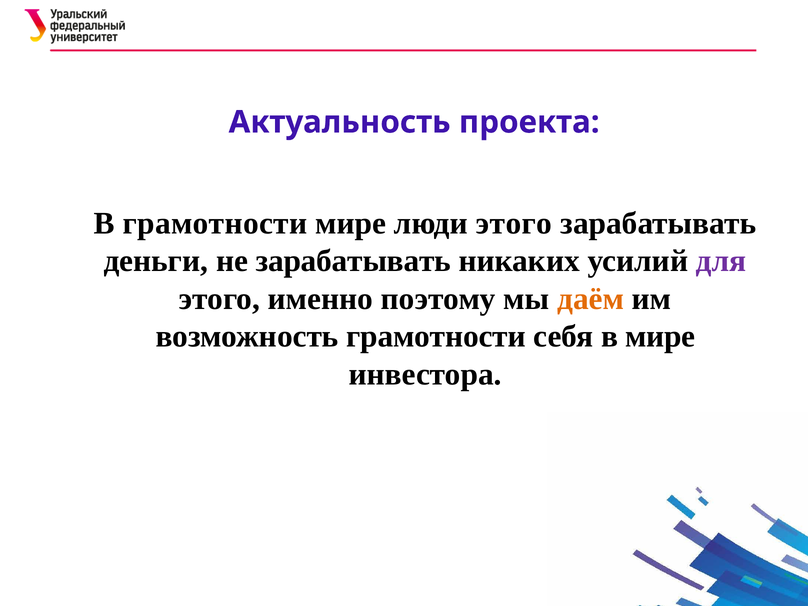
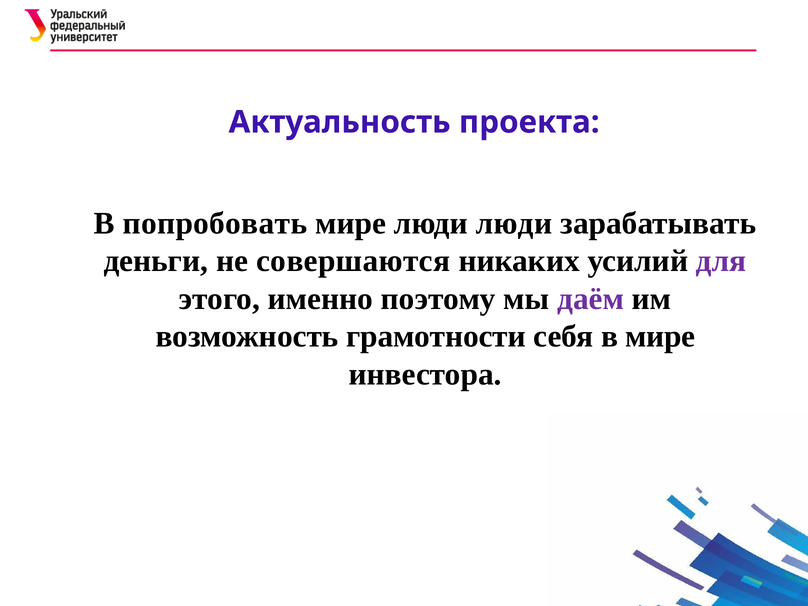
В грамотности: грамотности -> попробовать (215, 223)
люди этого: этого -> люди (514, 223)
не зарабатывать: зарабатывать -> совершаются (353, 261)
даём colour: orange -> purple (591, 299)
